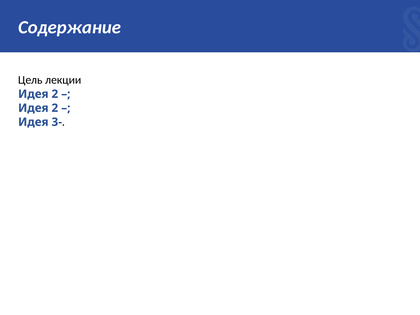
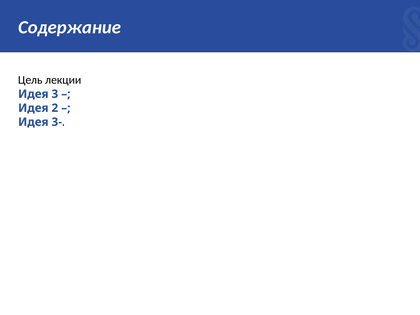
2: 2 -> 3 (55, 94)
